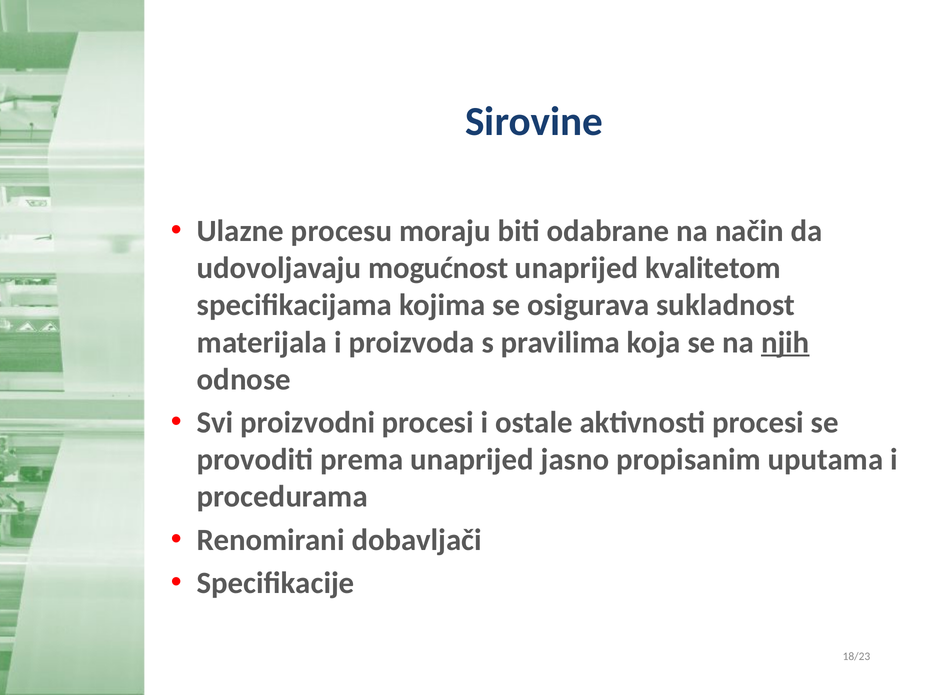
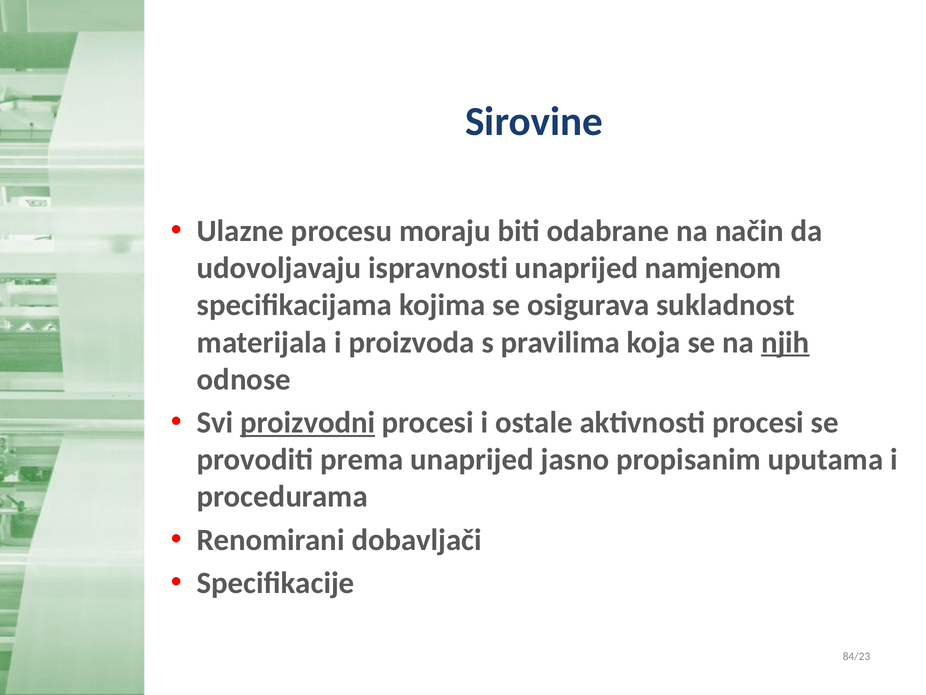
mogućnost: mogućnost -> ispravnosti (438, 268)
kvalitetom: kvalitetom -> namjenom (713, 268)
proizvodni underline: none -> present (308, 422)
18/23: 18/23 -> 84/23 (856, 656)
